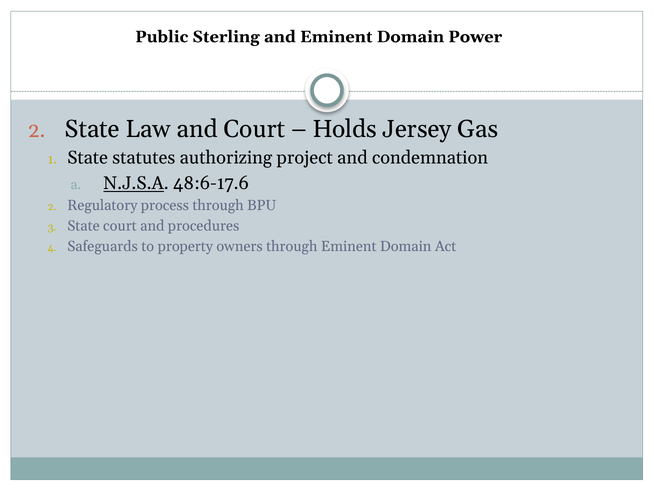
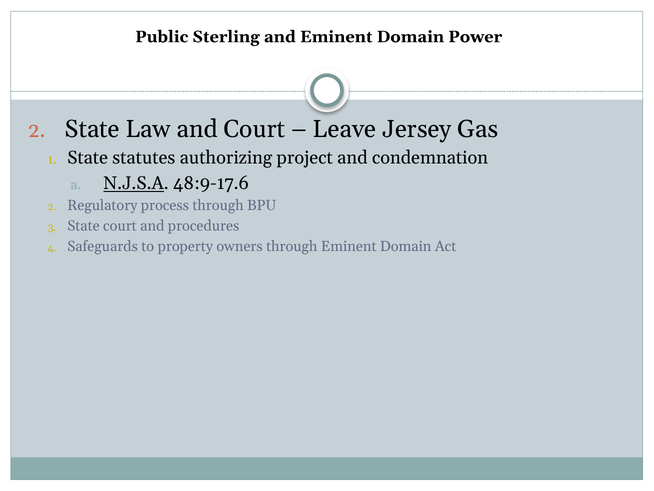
Holds: Holds -> Leave (345, 129)
48:6-17.6: 48:6-17.6 -> 48:9-17.6 (211, 183)
